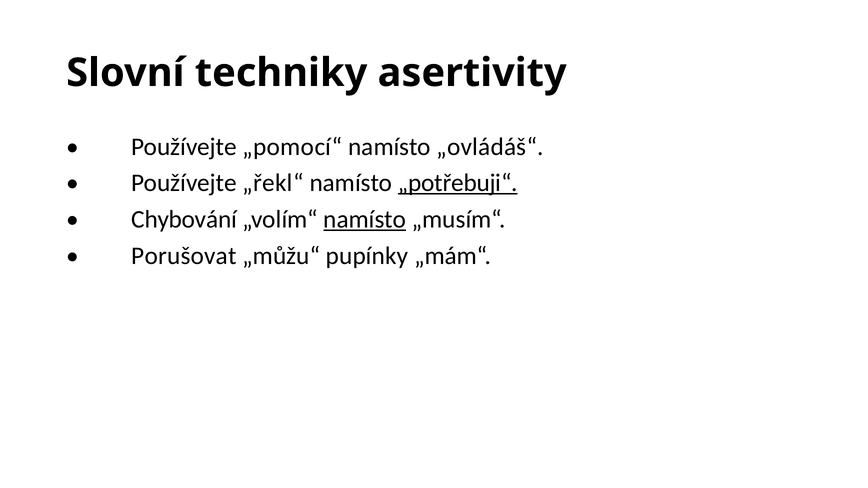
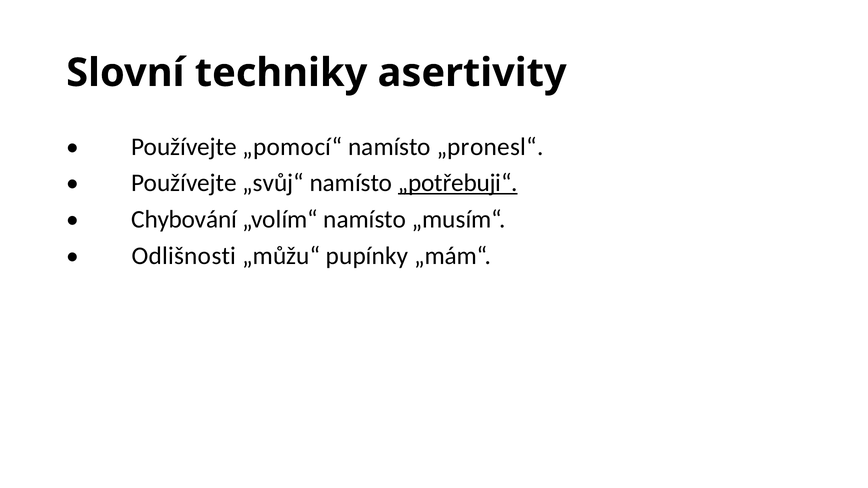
„ovládáš“: „ovládáš“ -> „pronesl“ (490, 147)
„řekl“: „řekl“ -> „svůj“ (273, 183)
namísto underline: present -> none (365, 220)
Porušovat: Porušovat -> Odlišnosti (184, 256)
